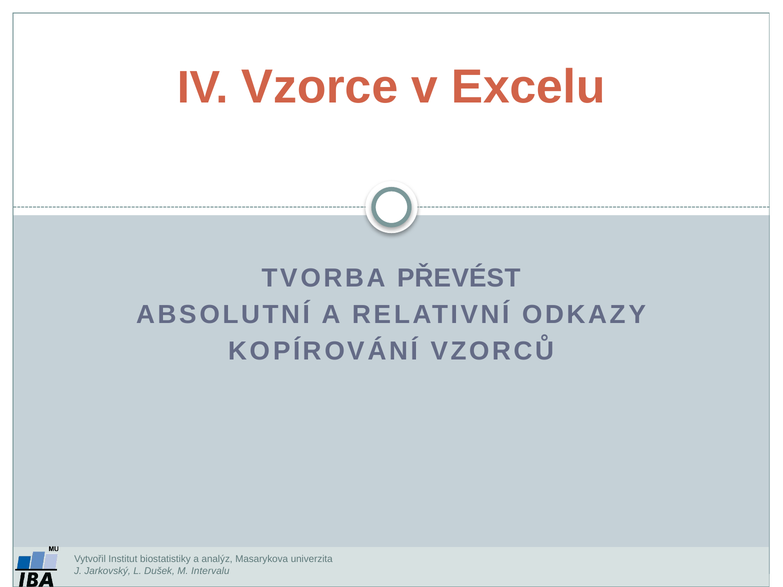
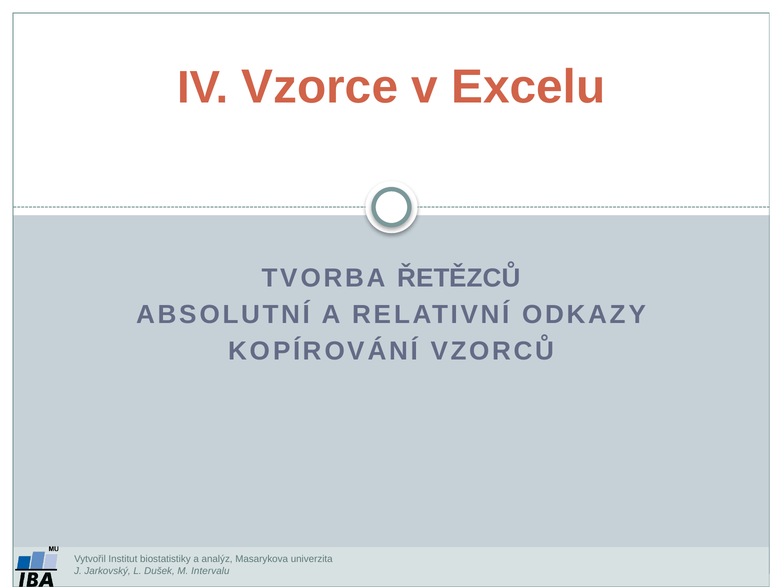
PŘEVÉST: PŘEVÉST -> ŘETĚZCŮ (459, 278)
